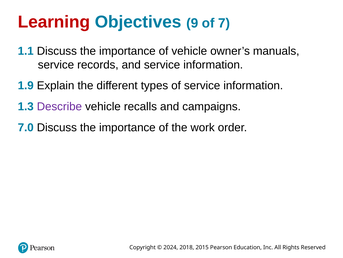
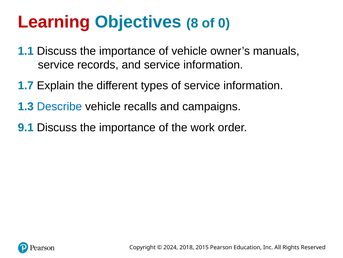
9: 9 -> 8 (192, 23)
7: 7 -> 0 (224, 23)
1.9: 1.9 -> 1.7 (26, 85)
Describe colour: purple -> blue (59, 106)
7.0: 7.0 -> 9.1 (26, 127)
